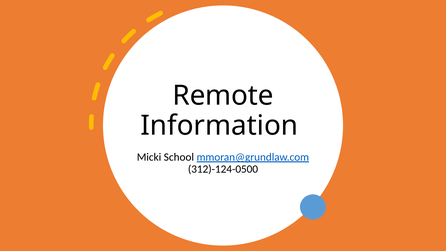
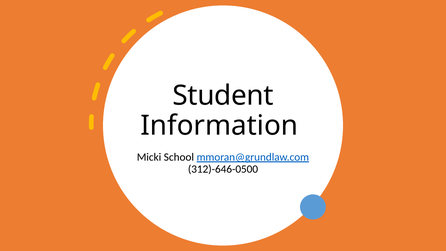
Remote: Remote -> Student (223, 95)
312)-124-0500: 312)-124-0500 -> 312)-646-0500 (223, 169)
